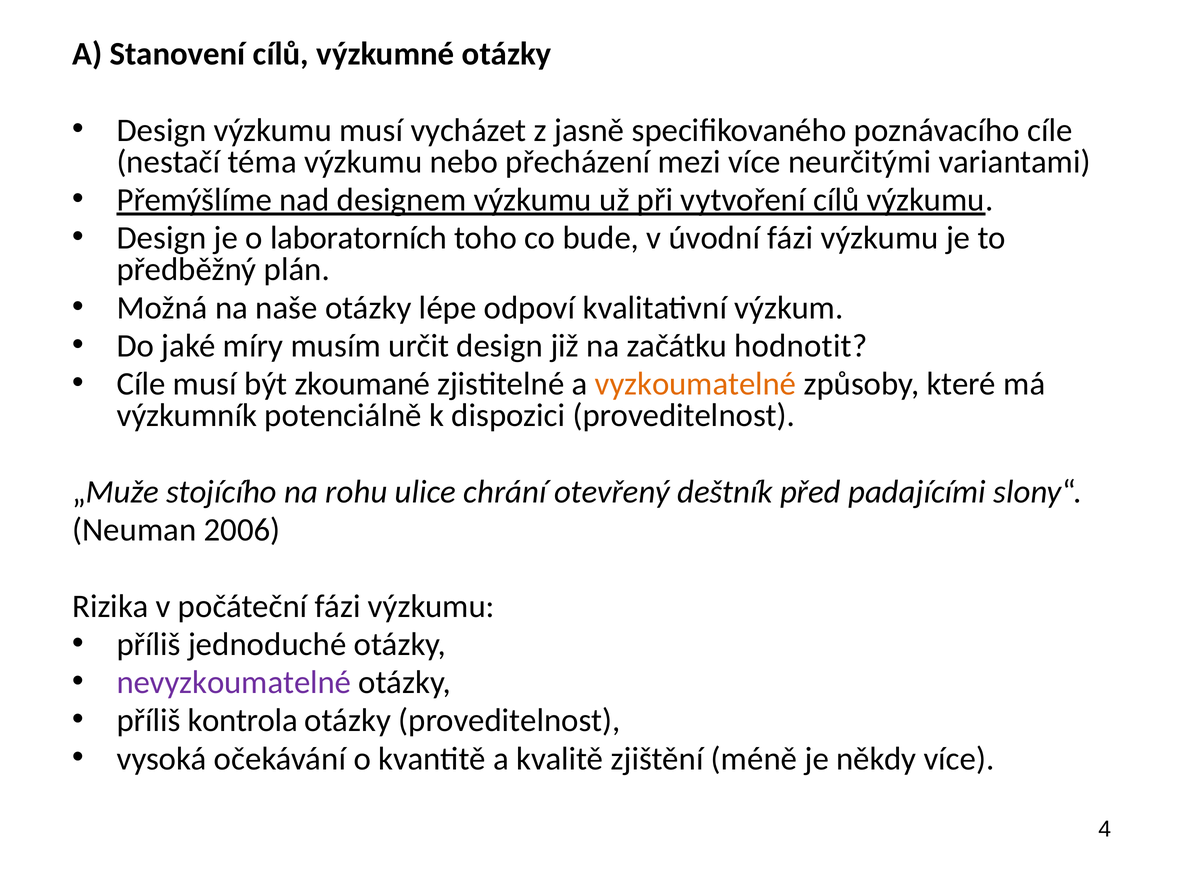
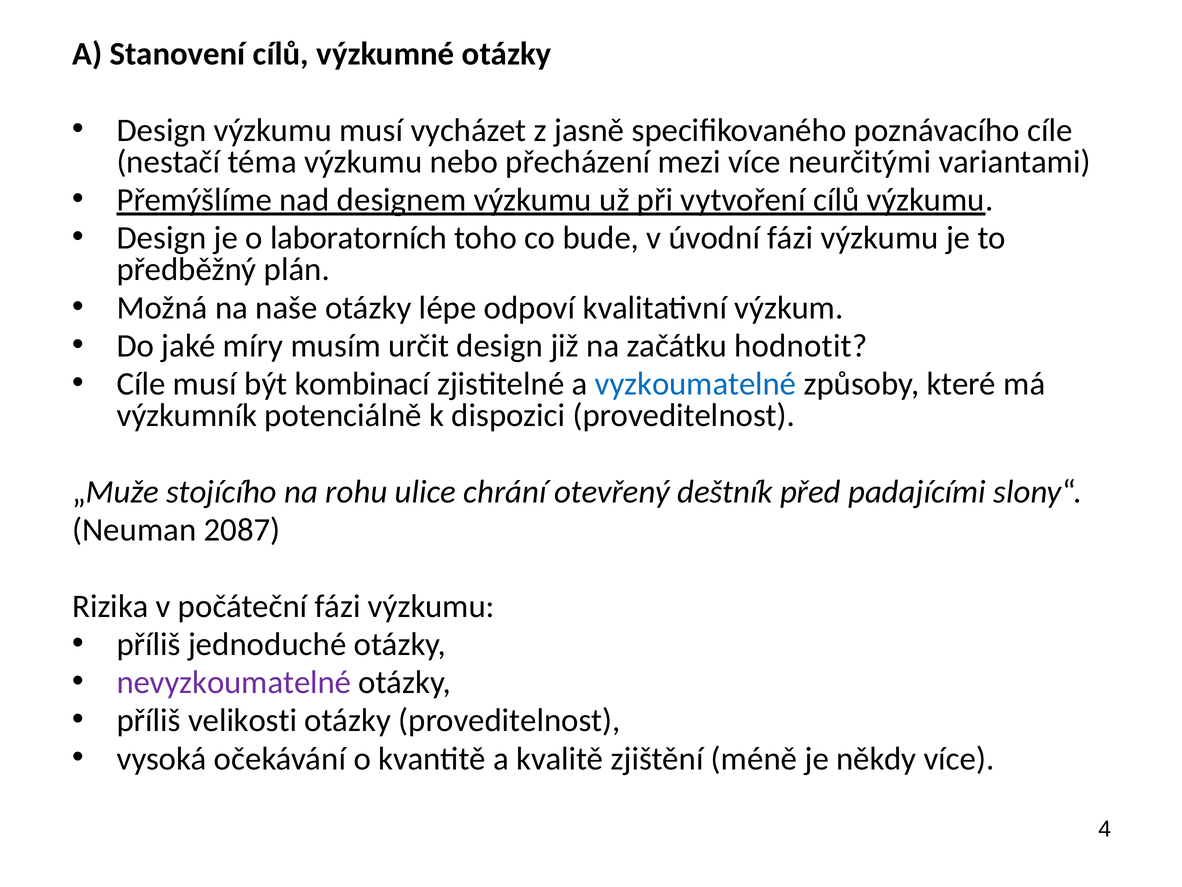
zkoumané: zkoumané -> kombinací (362, 384)
vyzkoumatelné colour: orange -> blue (696, 384)
2006: 2006 -> 2087 (242, 530)
kontrola: kontrola -> velikosti (243, 720)
